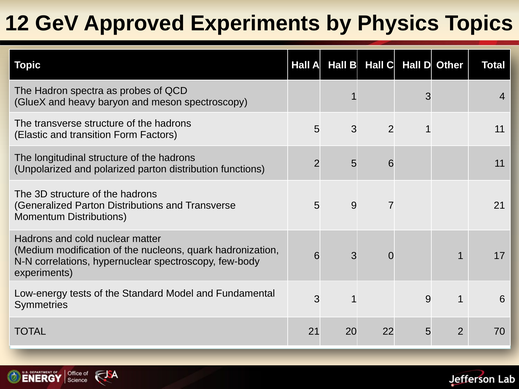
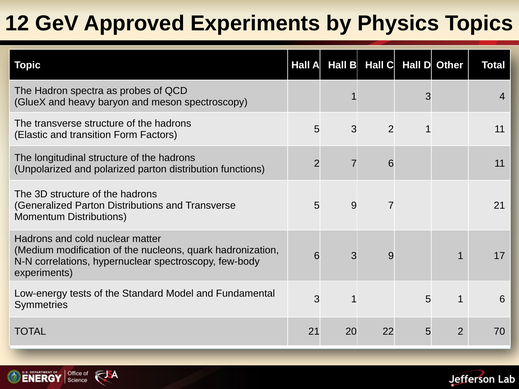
2 5: 5 -> 7 (354, 164)
3 0: 0 -> 9 (391, 256)
1 9: 9 -> 5 (428, 299)
